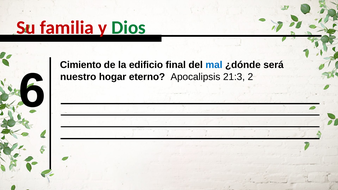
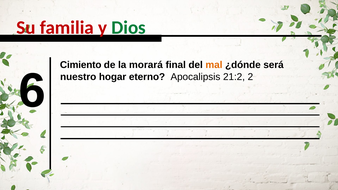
edificio: edificio -> morará (146, 65)
mal colour: blue -> orange (214, 65)
21:3: 21:3 -> 21:2 (234, 77)
